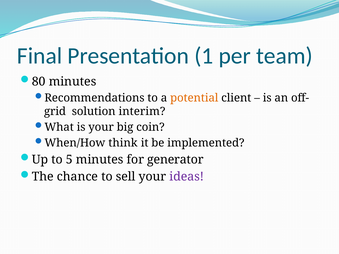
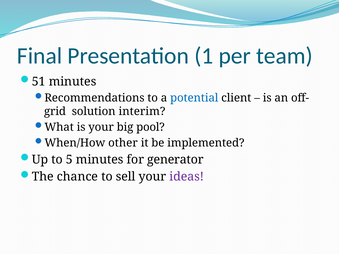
80: 80 -> 51 (39, 82)
potential colour: orange -> blue (194, 98)
coin: coin -> pool (150, 127)
think: think -> other (123, 143)
